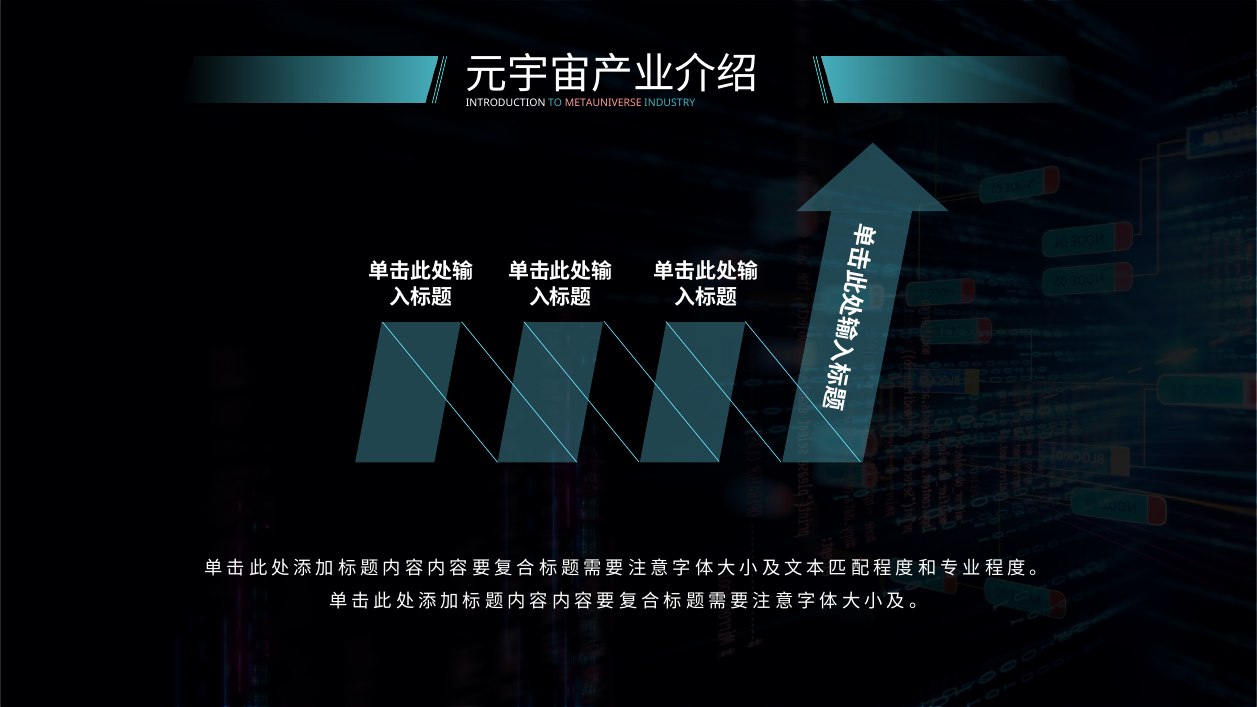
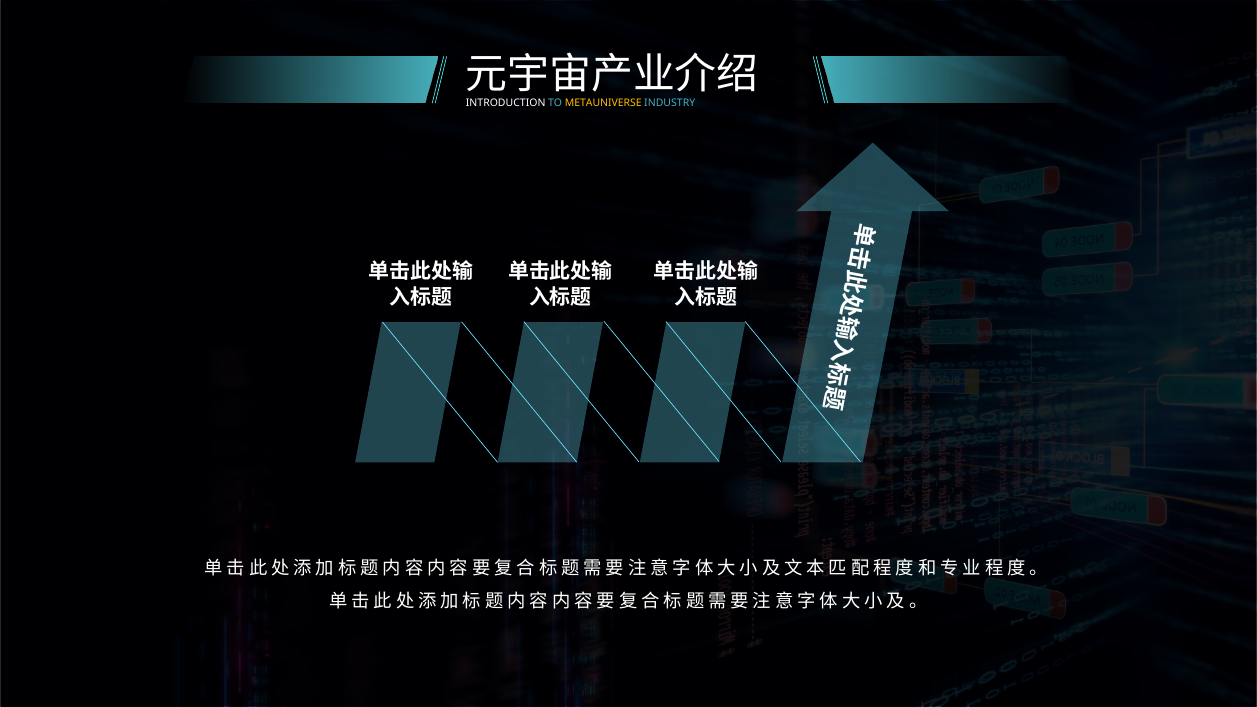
METAUNIVERSE colour: pink -> yellow (603, 103)
